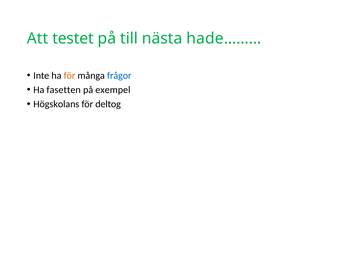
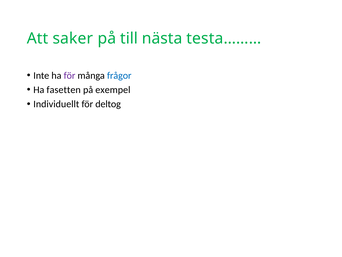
testet: testet -> saker (73, 38)
hade………: hade……… -> testa……… (224, 38)
för colour: orange -> purple (70, 75)
Högskolans: Högskolans -> Individuellt (56, 104)
